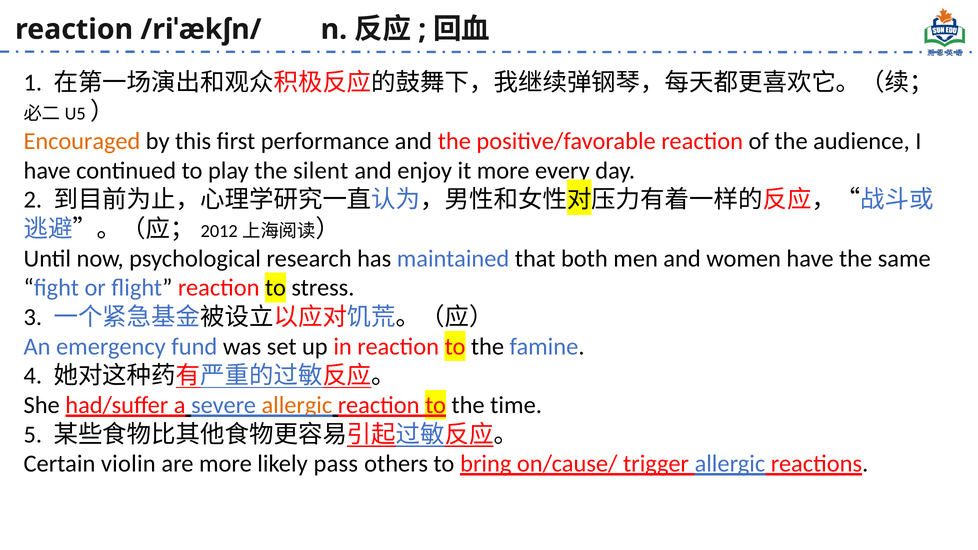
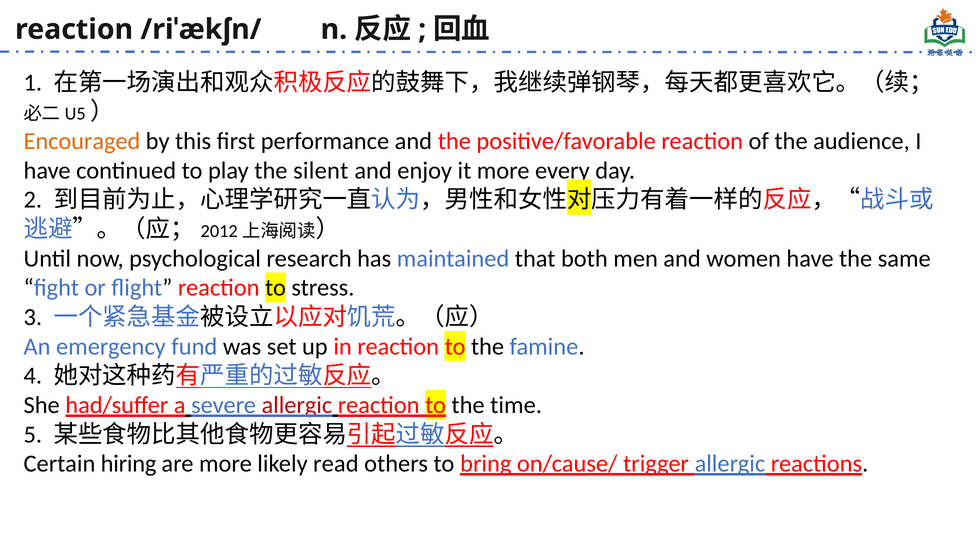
allergic colour: orange -> red (297, 405)
violin: violin -> hiring (129, 464)
pass: pass -> read (336, 464)
